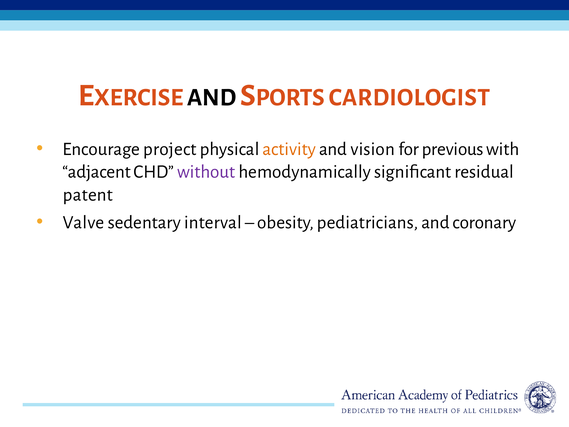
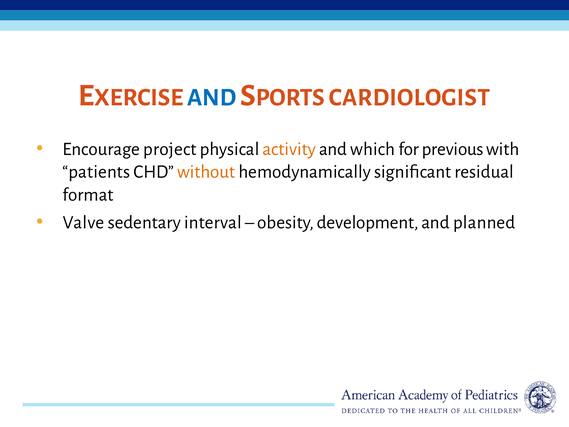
AND colour: black -> blue (212, 97)
vision: vision -> which (373, 149)
adjacent: adjacent -> patients (96, 172)
without colour: purple -> orange (206, 172)
patent: patent -> format (88, 194)
pediatricians: pediatricians -> development (368, 222)
coronary: coronary -> planned (484, 222)
